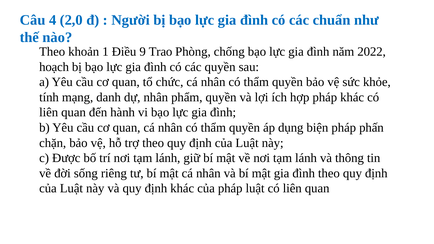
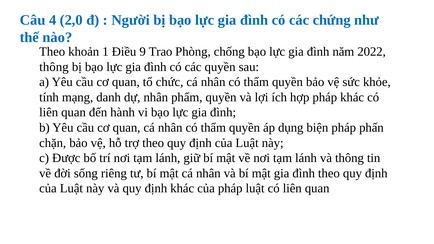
chuẩn: chuẩn -> chứng (332, 20)
hoạch: hoạch -> thông (54, 67)
